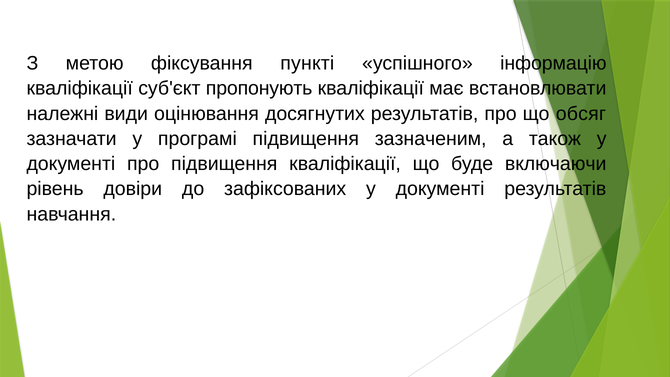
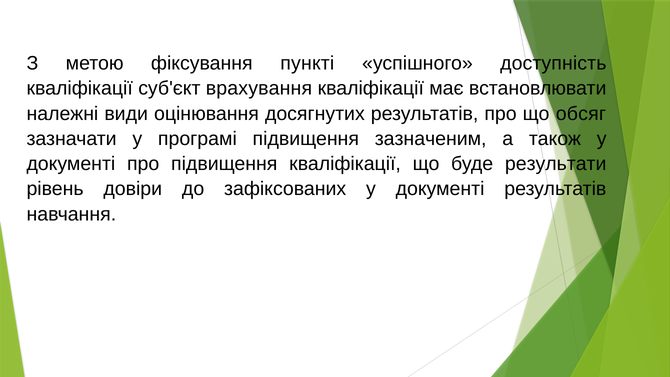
інформацію: інформацію -> доступність (553, 63)
пропонують: пропонують -> врахування (259, 88)
включаючи: включаючи -> результати (556, 164)
